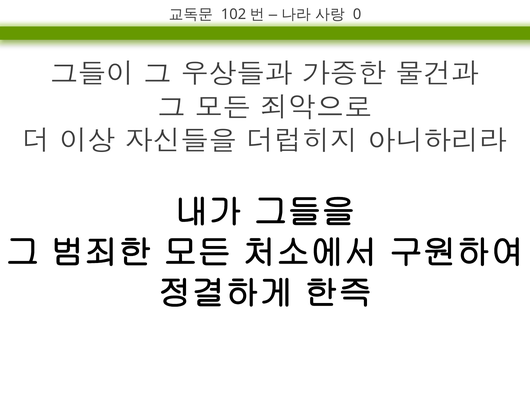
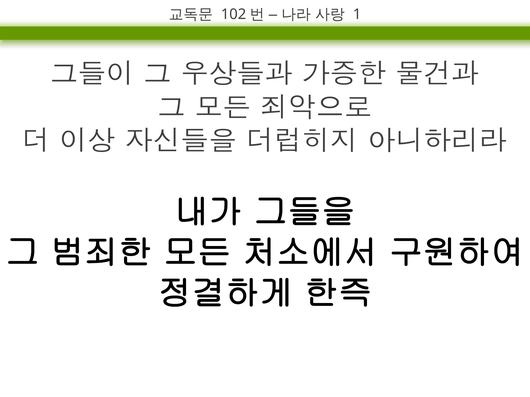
0: 0 -> 1 (357, 14)
